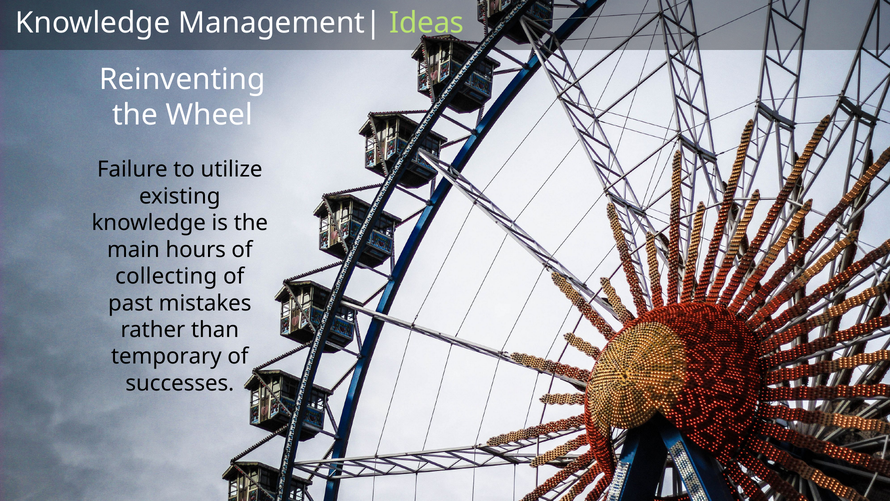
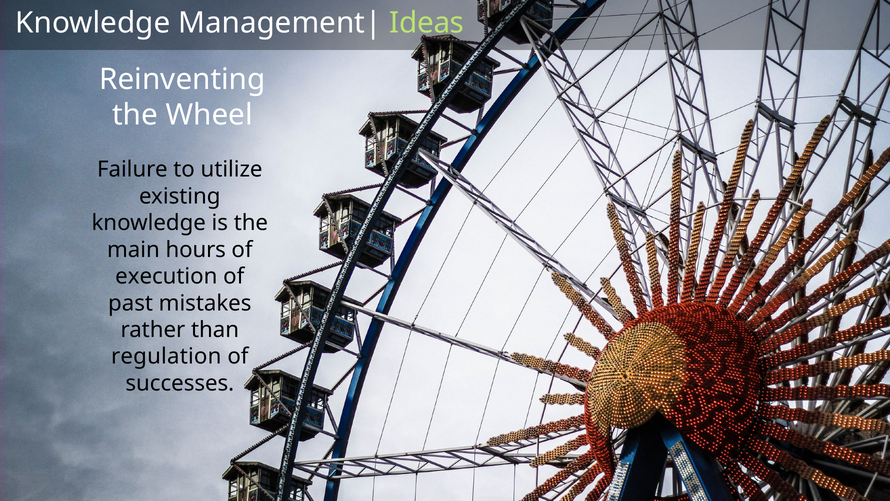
collecting: collecting -> execution (166, 276)
temporary: temporary -> regulation (166, 356)
